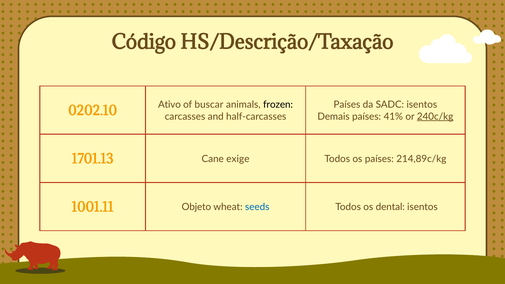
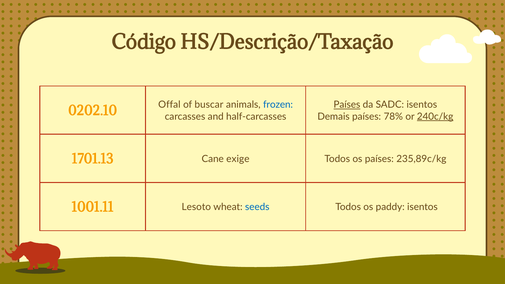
Ativo: Ativo -> Offal (169, 105)
frozen colour: black -> blue (278, 105)
Países underline: none -> present (347, 105)
41%: 41% -> 78% (393, 117)
214,89c/kg: 214,89c/kg -> 235,89c/kg (421, 159)
Objeto: Objeto -> Lesoto (196, 207)
dental: dental -> paddy (390, 207)
